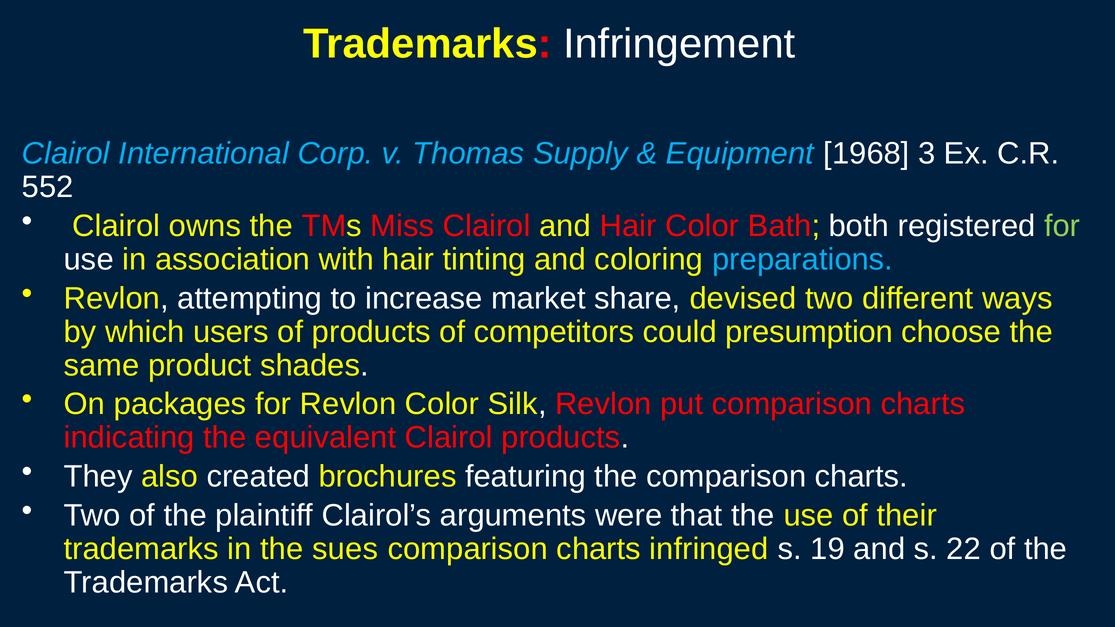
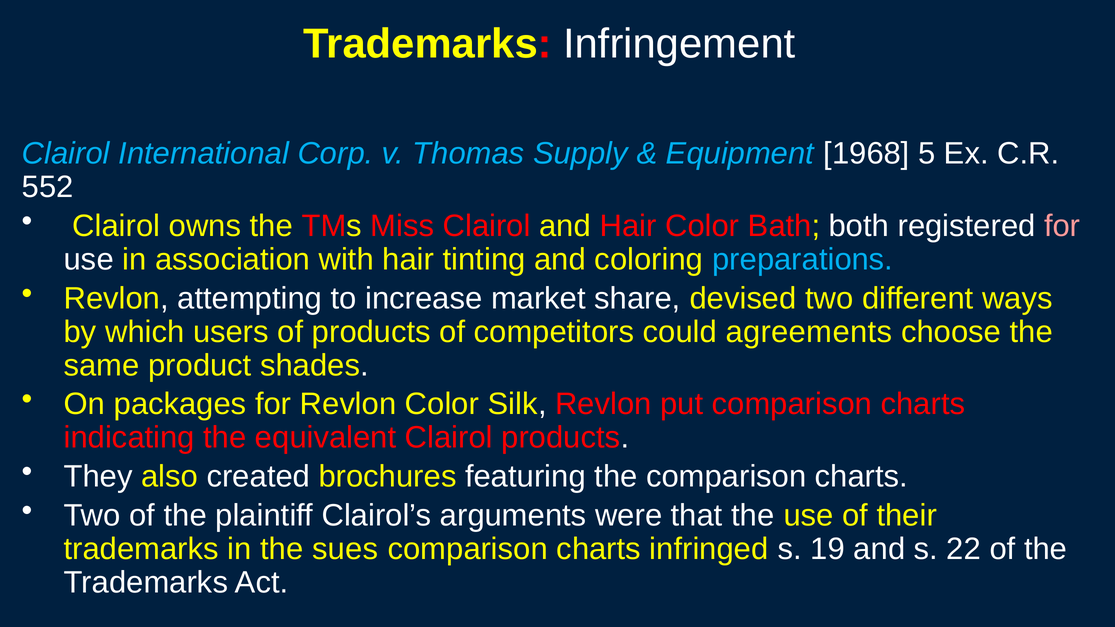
3: 3 -> 5 (927, 154)
for colour: light green -> pink (1062, 226)
presumption: presumption -> agreements (809, 332)
